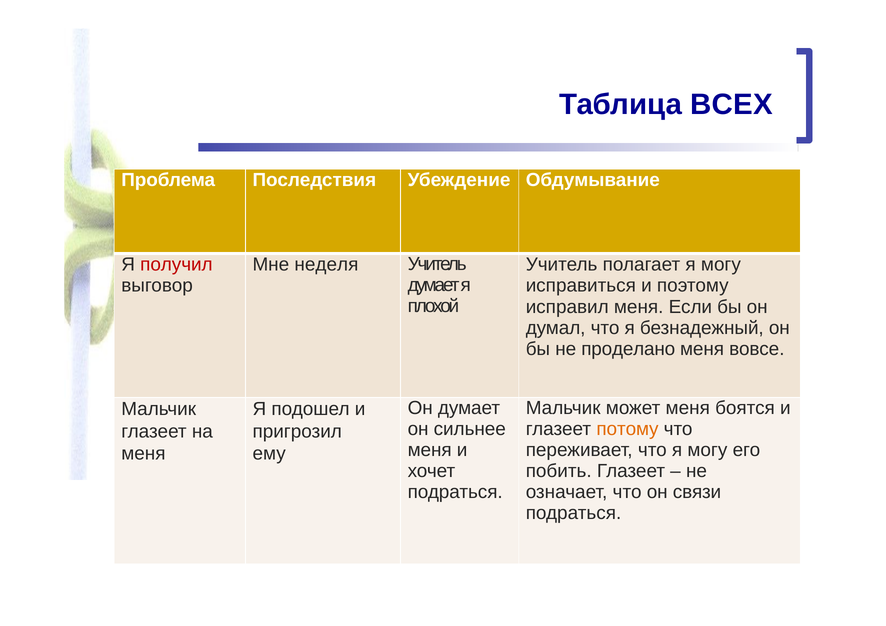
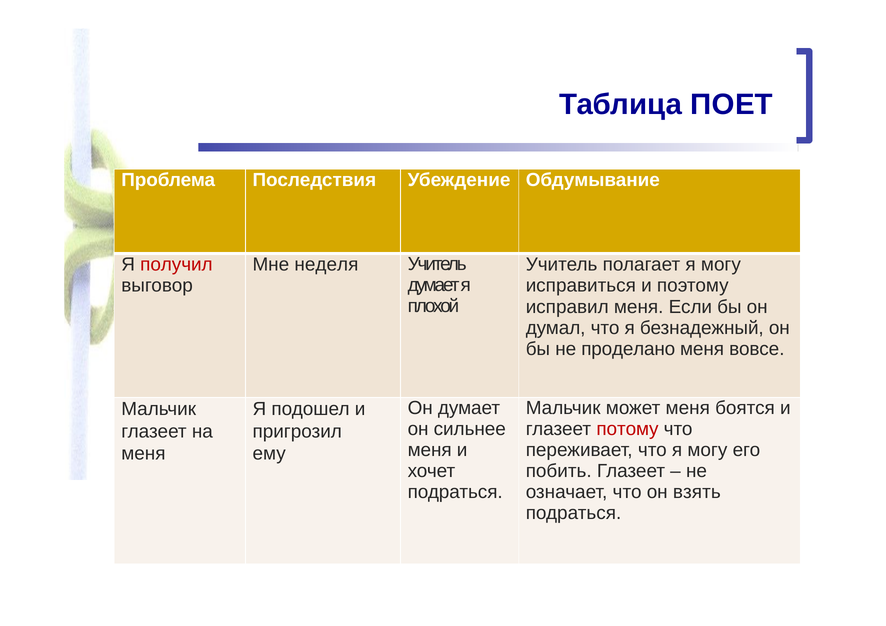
ВСЕХ: ВСЕХ -> ПОЕТ (732, 105)
потому colour: orange -> red (627, 429)
связи: связи -> взять (697, 492)
